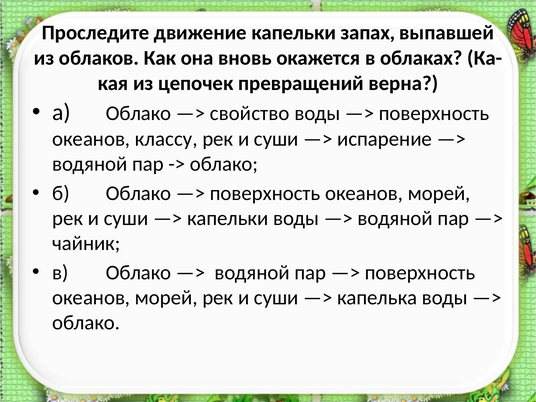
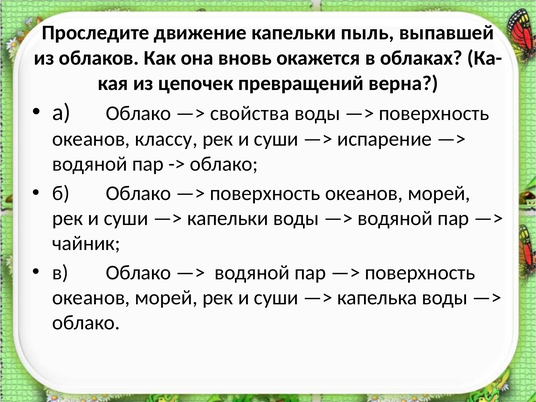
запах: запах -> пыль (368, 33)
свойство: свойство -> свойства (250, 113)
